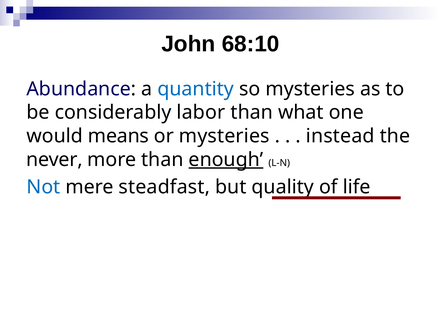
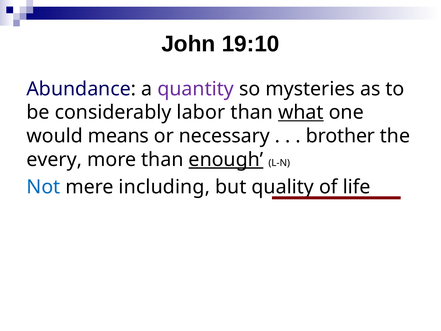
68:10: 68:10 -> 19:10 (251, 44)
quantity colour: blue -> purple (196, 89)
what underline: none -> present (301, 112)
or mysteries: mysteries -> necessary (224, 136)
instead: instead -> brother (340, 136)
never: never -> every (54, 159)
steadfast: steadfast -> including (164, 187)
